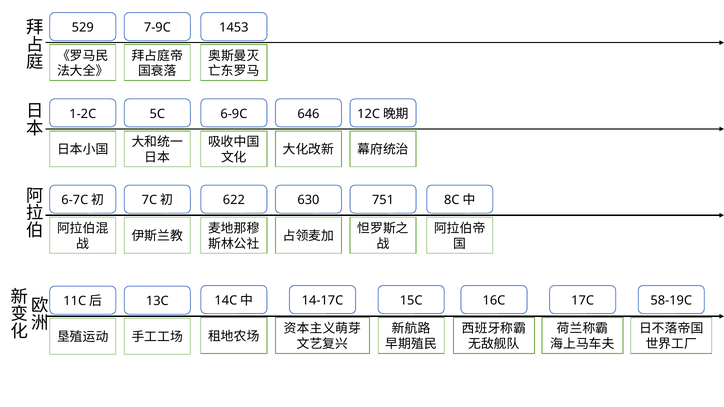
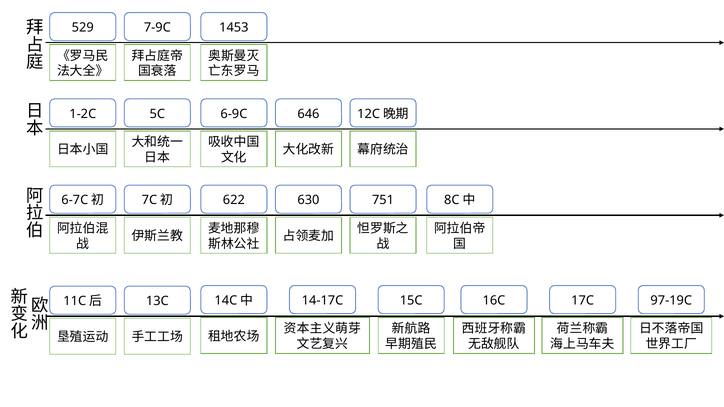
58-19C: 58-19C -> 97-19C (671, 301)
